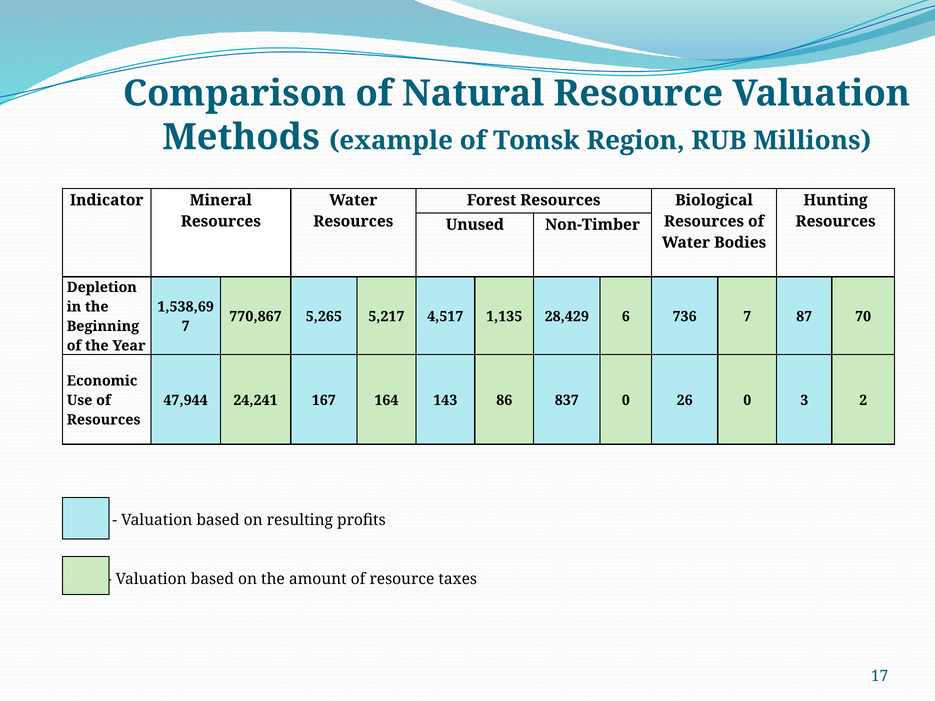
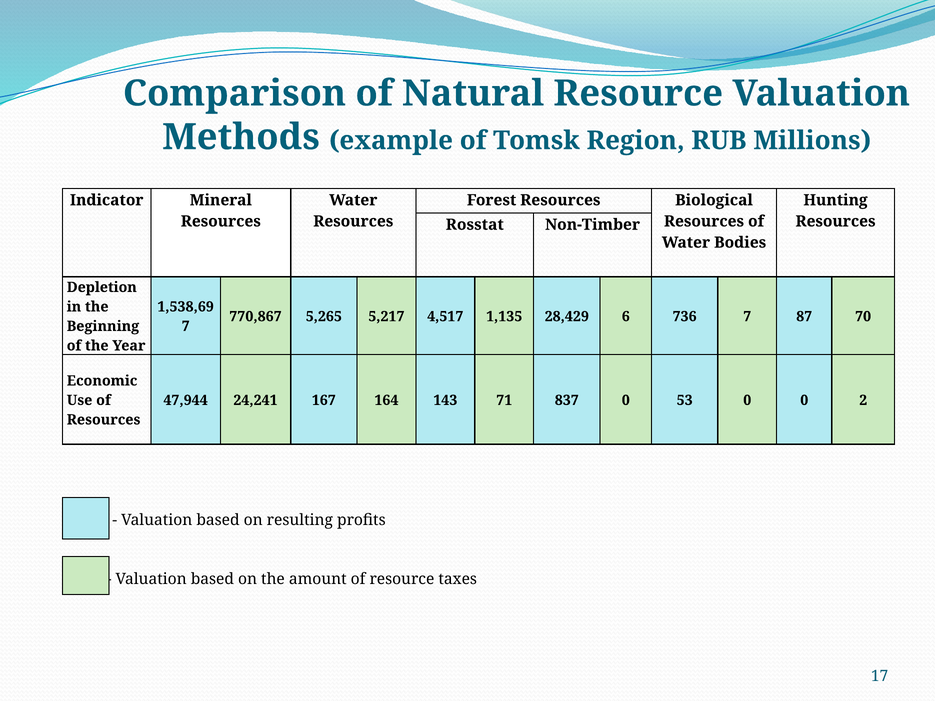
Unused: Unused -> Rosstat (475, 225)
86: 86 -> 71 (504, 400)
26: 26 -> 53 (685, 400)
0 3: 3 -> 0 (804, 400)
